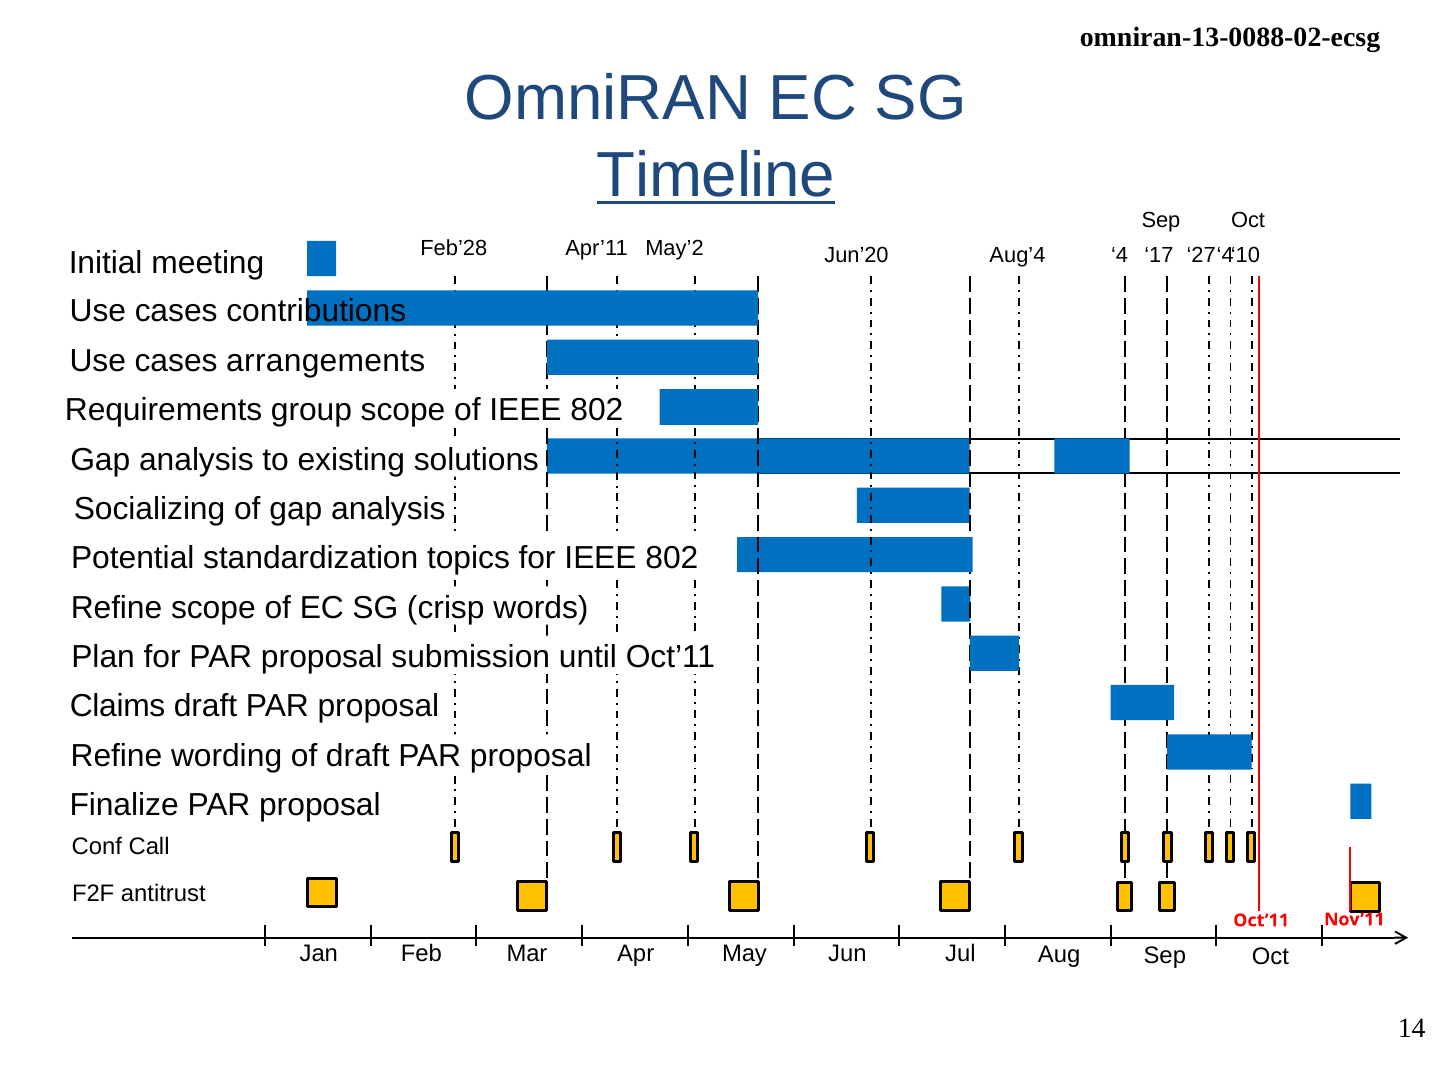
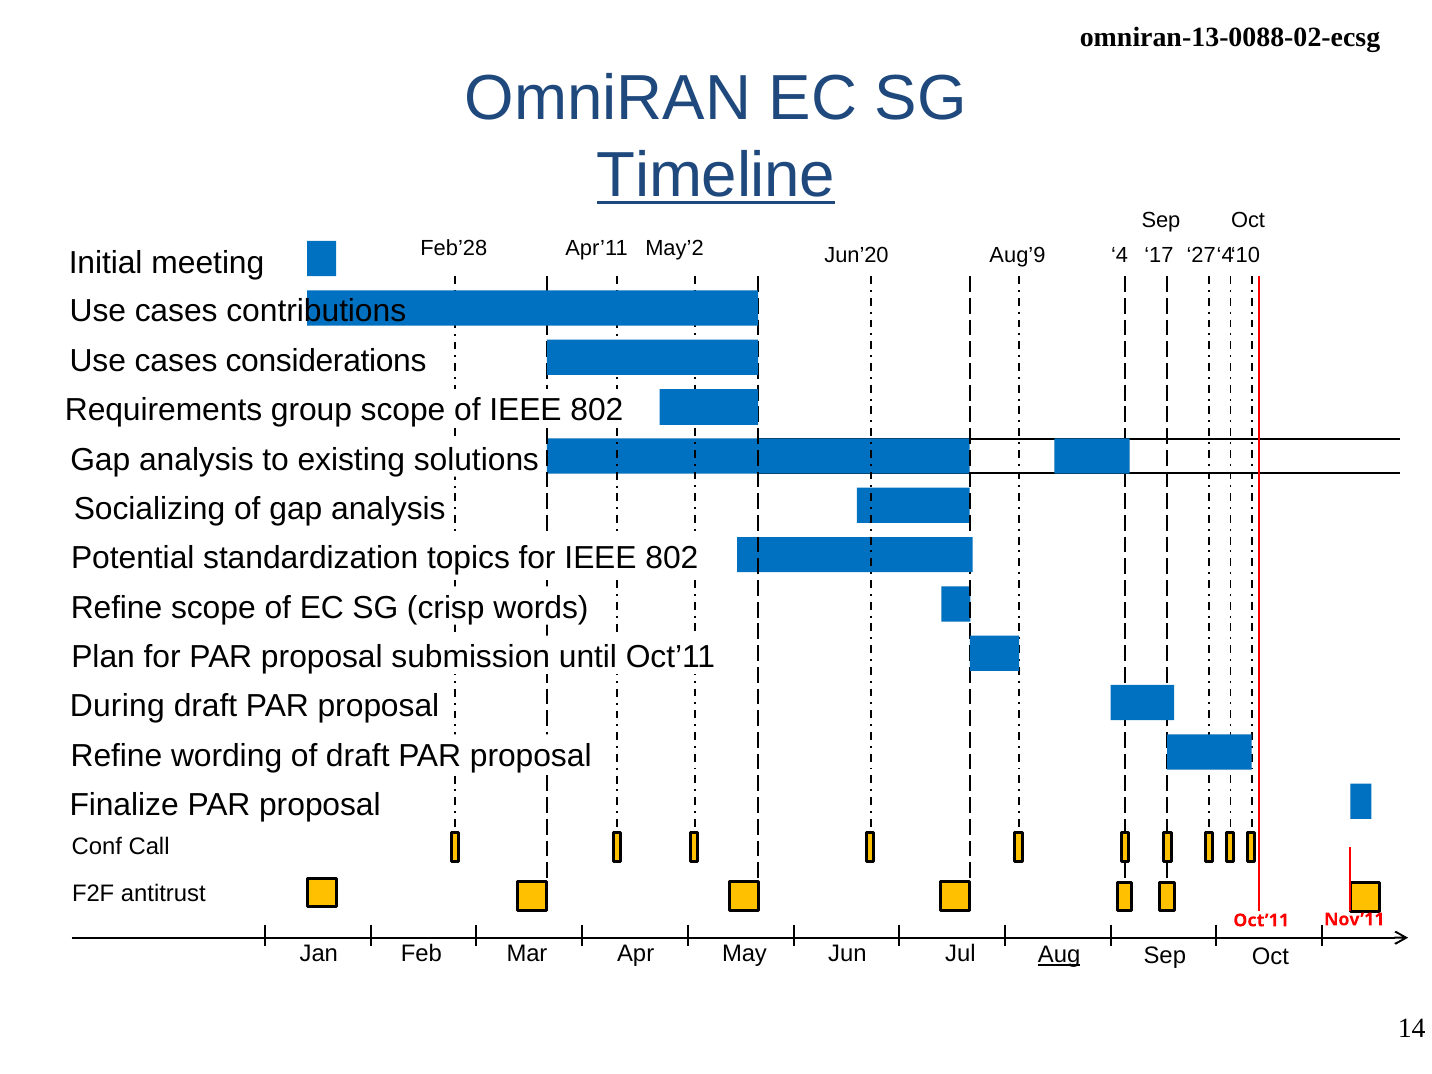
Aug’4: Aug’4 -> Aug’9 (1017, 256)
arrangements: arrangements -> considerations (326, 361)
Claims: Claims -> During (117, 706)
Aug underline: none -> present (1059, 955)
